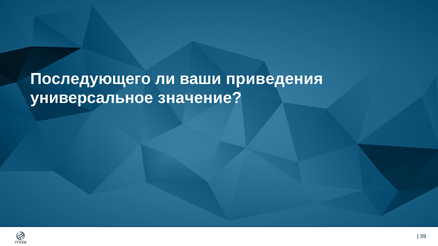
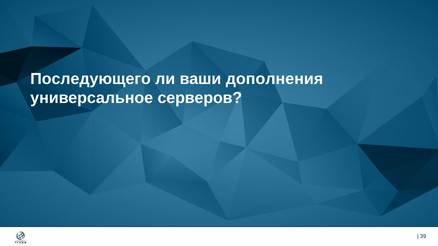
приведения: приведения -> дополнения (274, 79)
значение: значение -> серверов (200, 98)
